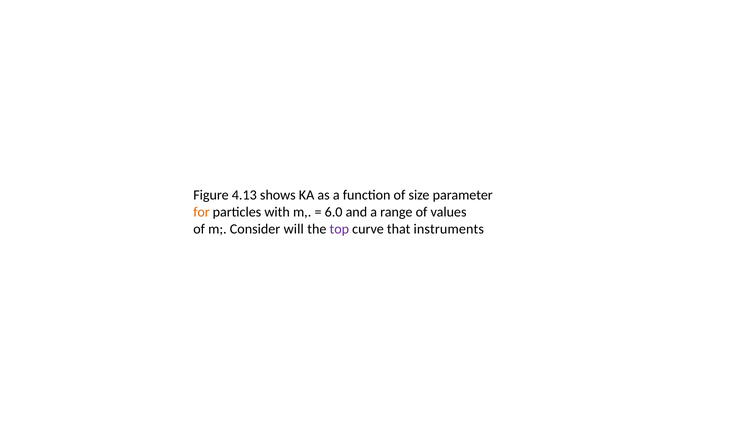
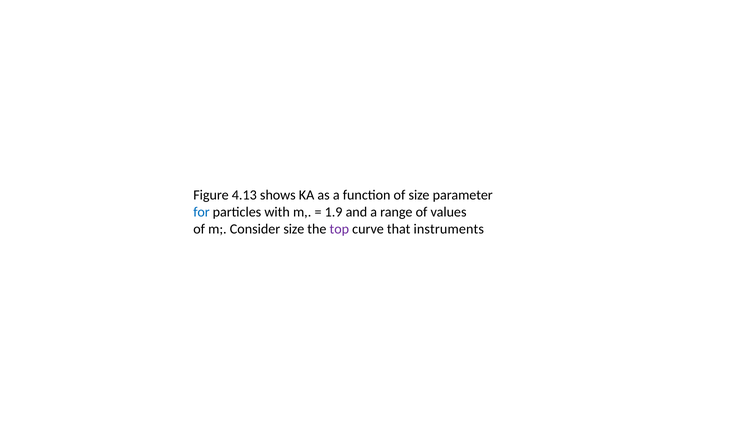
for colour: orange -> blue (201, 212)
6.0: 6.0 -> 1.9 (334, 212)
Consider will: will -> size (294, 229)
